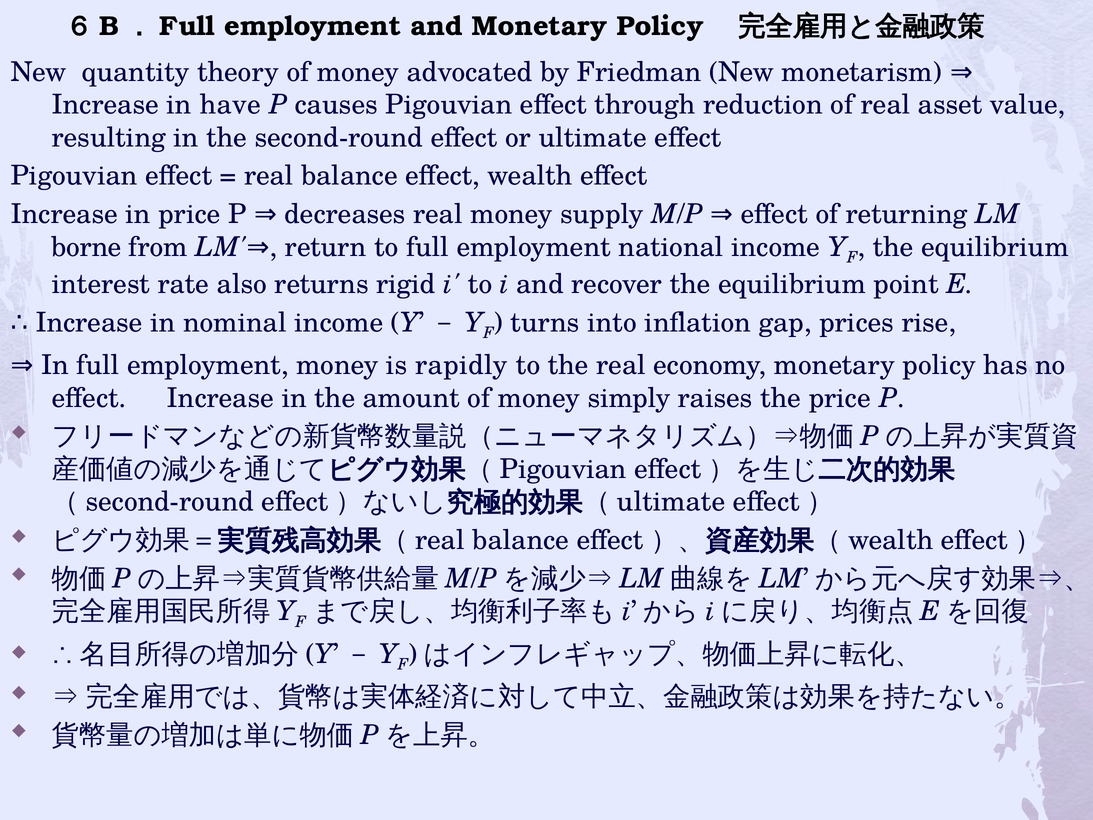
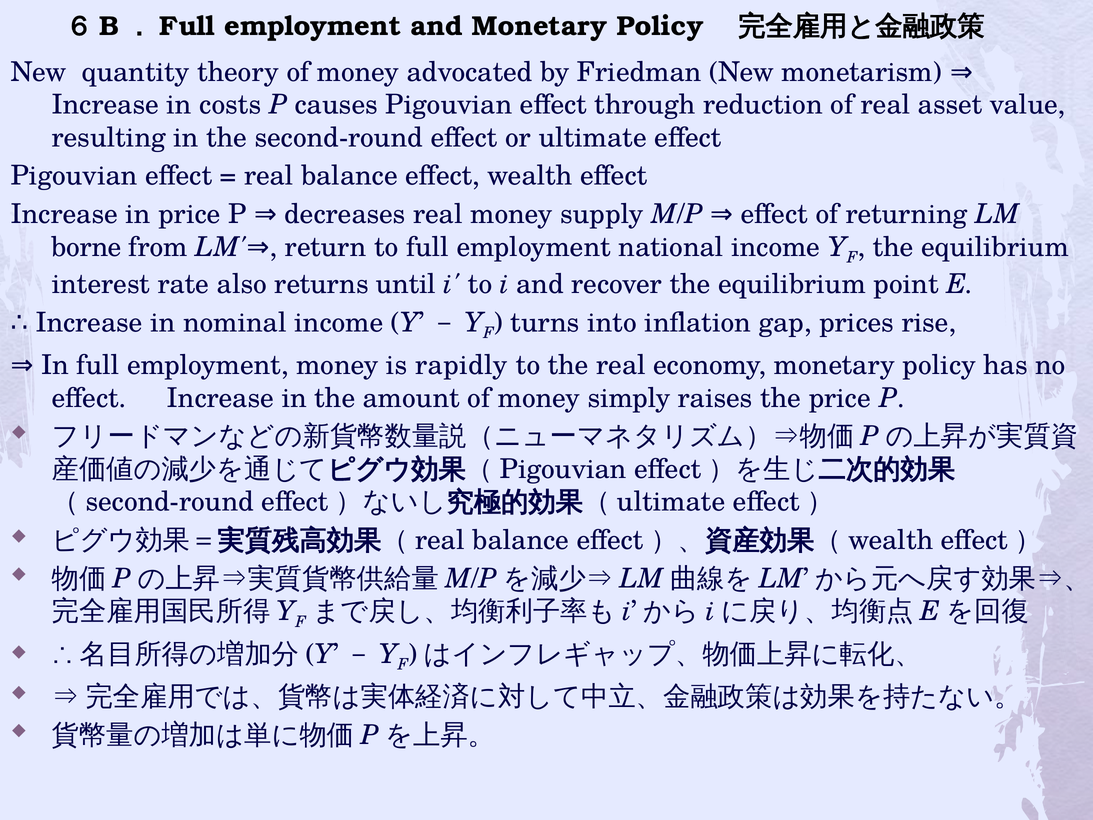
have: have -> costs (230, 105)
rigid: rigid -> until (406, 284)
